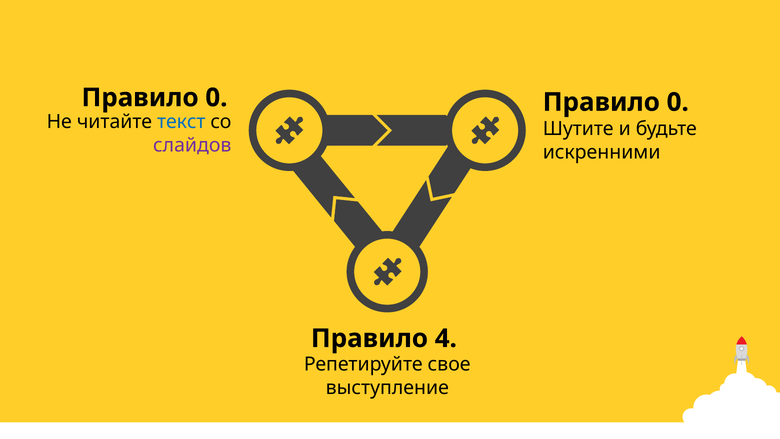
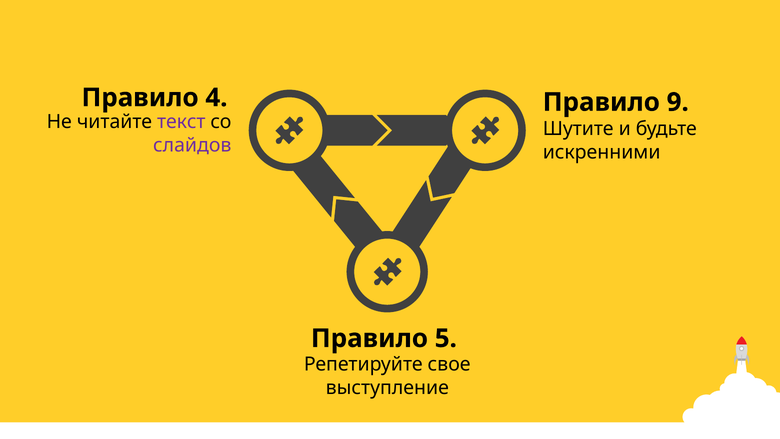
0: 0 -> 4 (216, 98)
0: 0 -> 9 (678, 102)
текст colour: blue -> purple (181, 122)
4: 4 -> 5 (446, 338)
